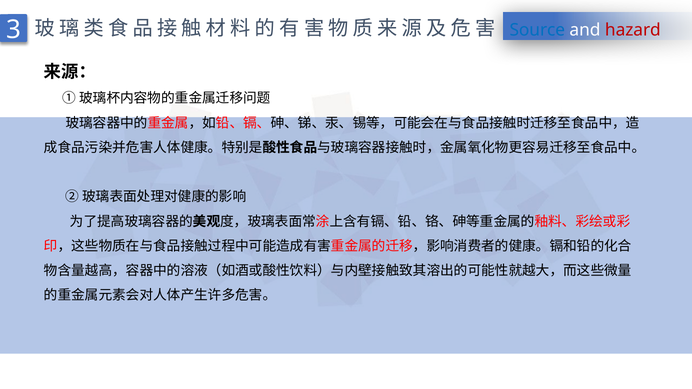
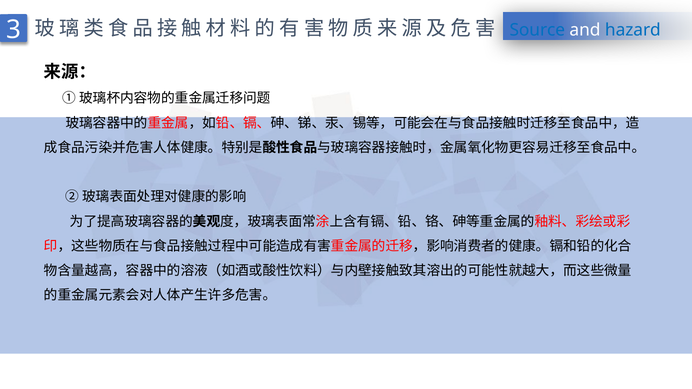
hazard colour: red -> blue (633, 30)
